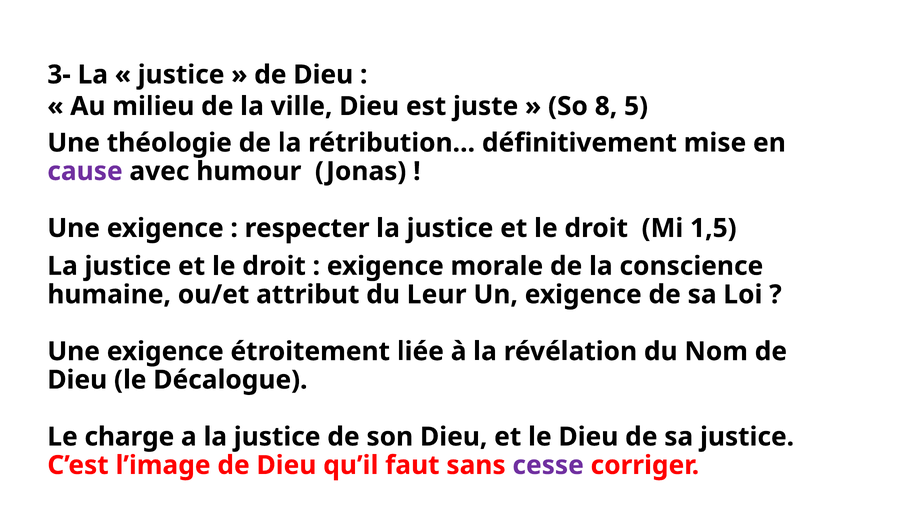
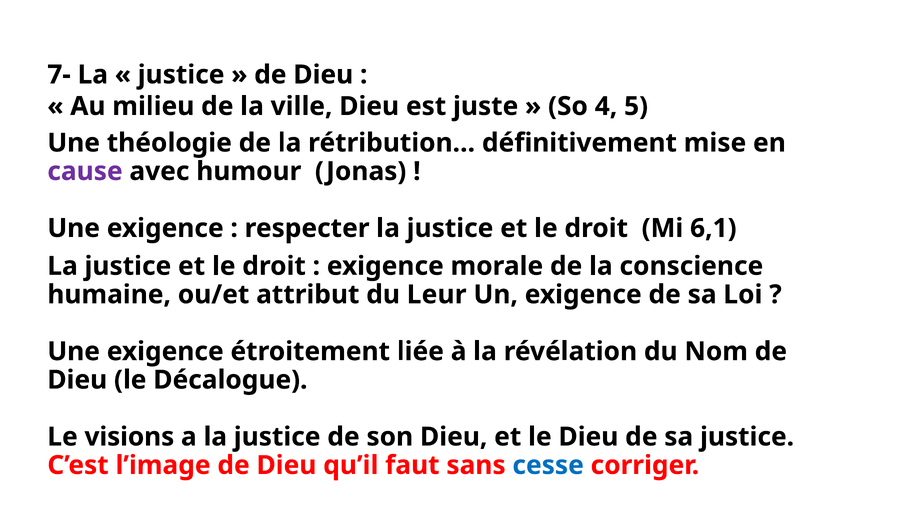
3-: 3- -> 7- (59, 75)
8: 8 -> 4 (606, 106)
1,5: 1,5 -> 6,1 (713, 228)
charge: charge -> visions (129, 437)
cesse colour: purple -> blue (548, 465)
